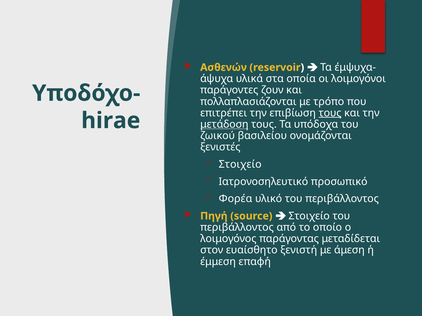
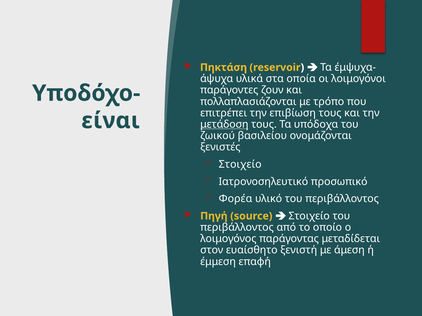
Ασθενών: Ασθενών -> Πηκτάση (224, 68)
τους underline: present -> none (330, 113)
hirae: hirae -> είναι (111, 121)
